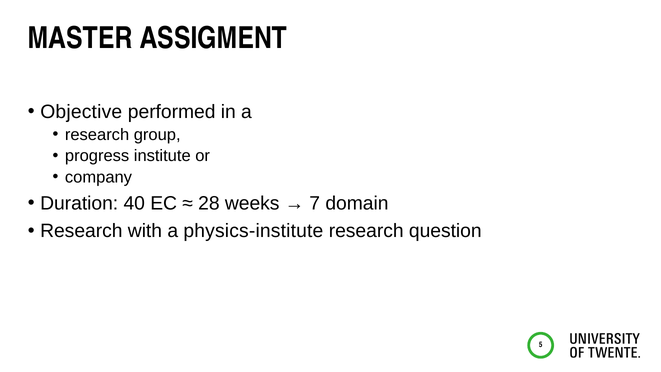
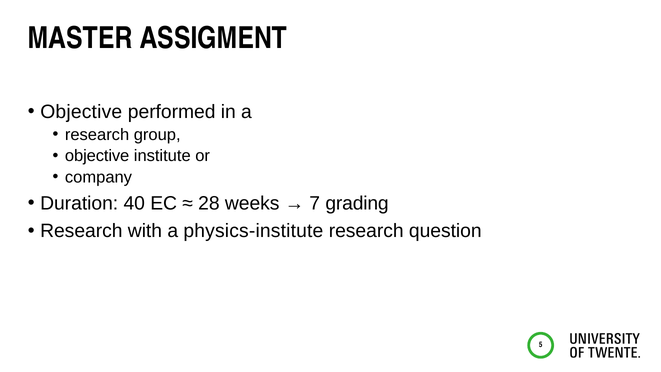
progress: progress -> objective (97, 156)
domain: domain -> grading (357, 203)
